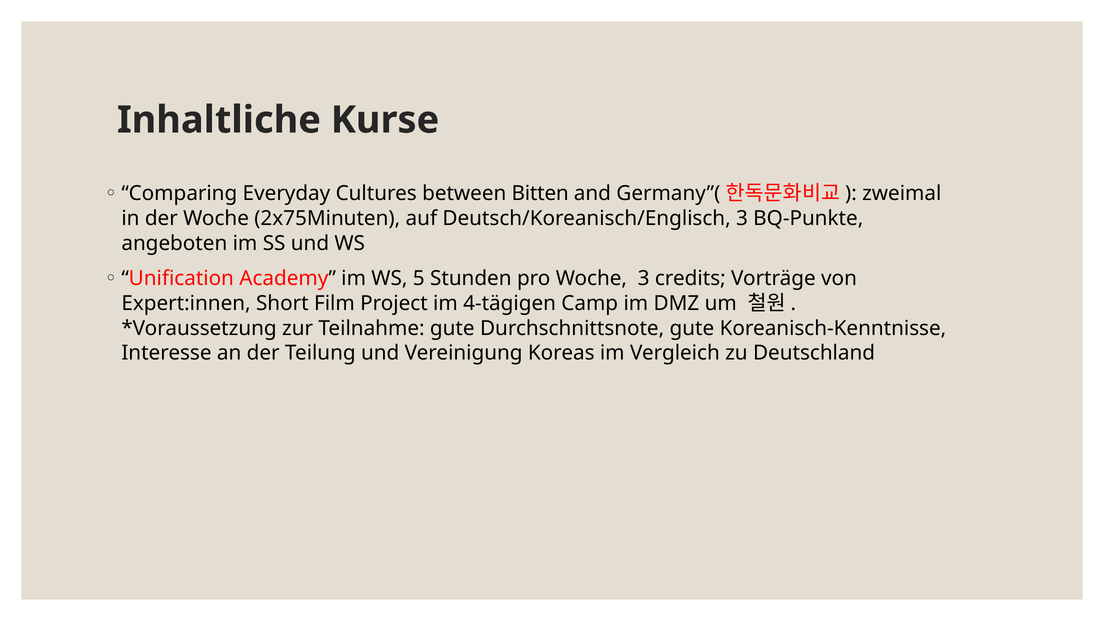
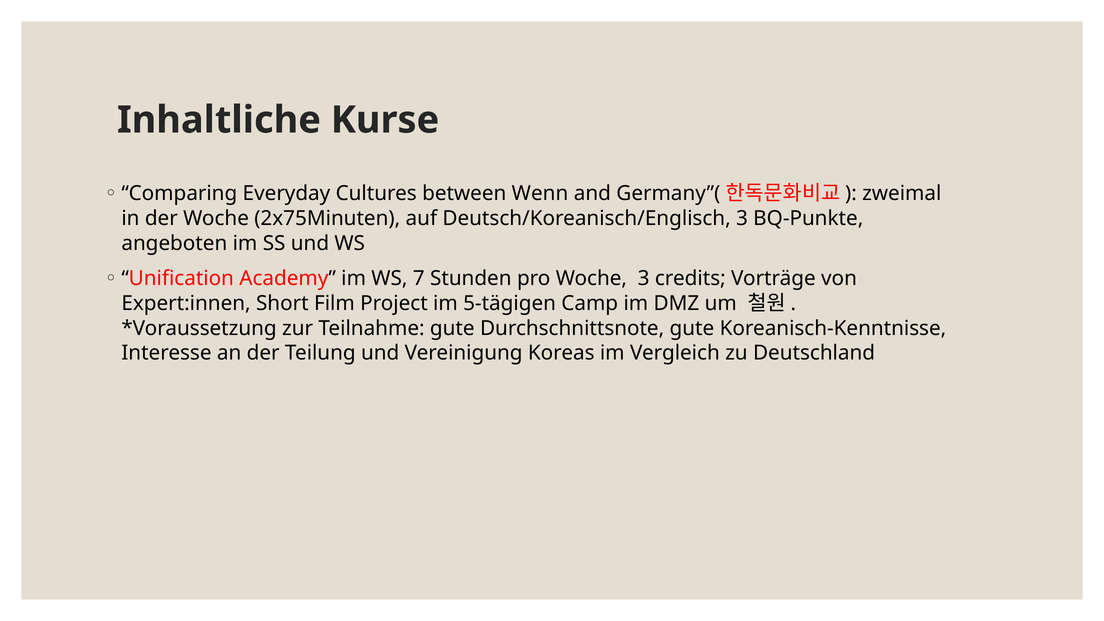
Bitten: Bitten -> Wenn (540, 194)
5: 5 -> 7 (419, 279)
4-tägigen: 4-tägigen -> 5-tägigen (510, 303)
